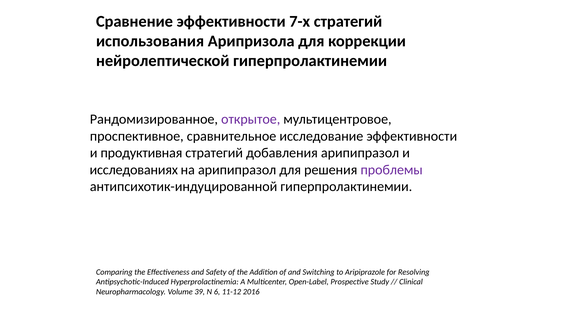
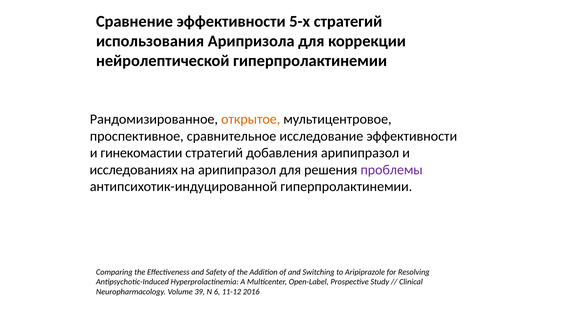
7-х: 7-х -> 5-х (300, 21)
открытое colour: purple -> orange (251, 119)
продуктивная: продуктивная -> гинекомастии (141, 153)
